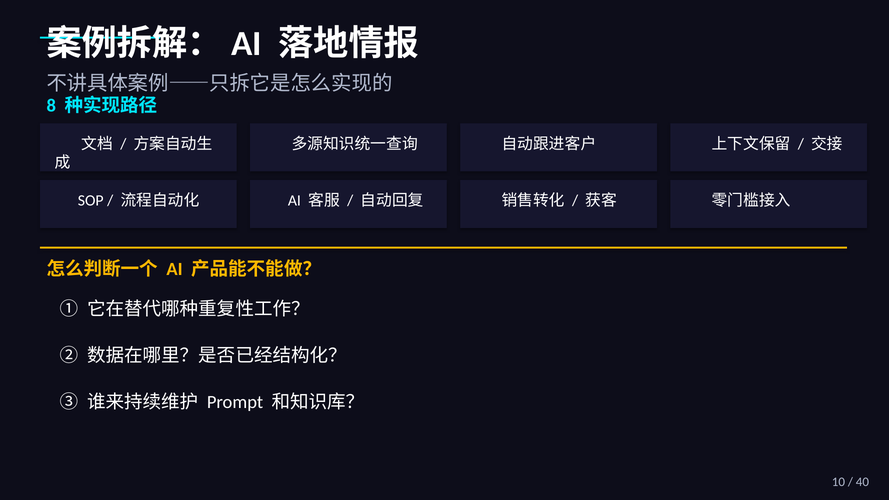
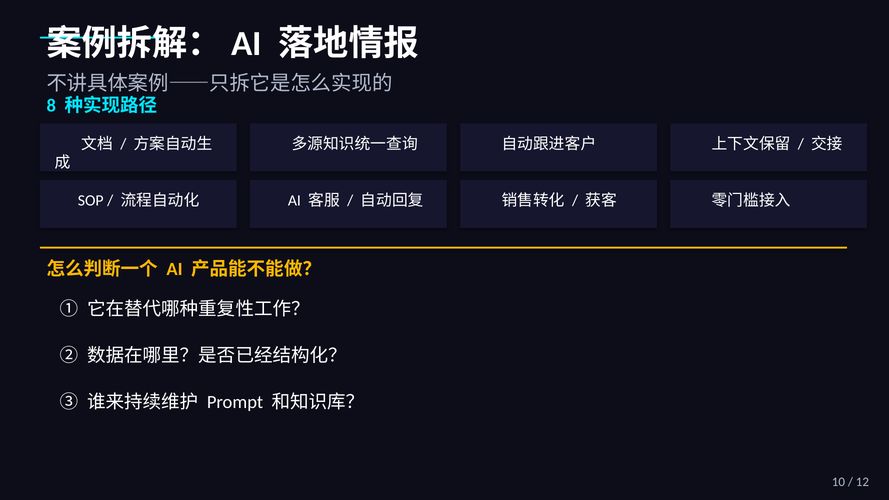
40: 40 -> 12 (862, 482)
